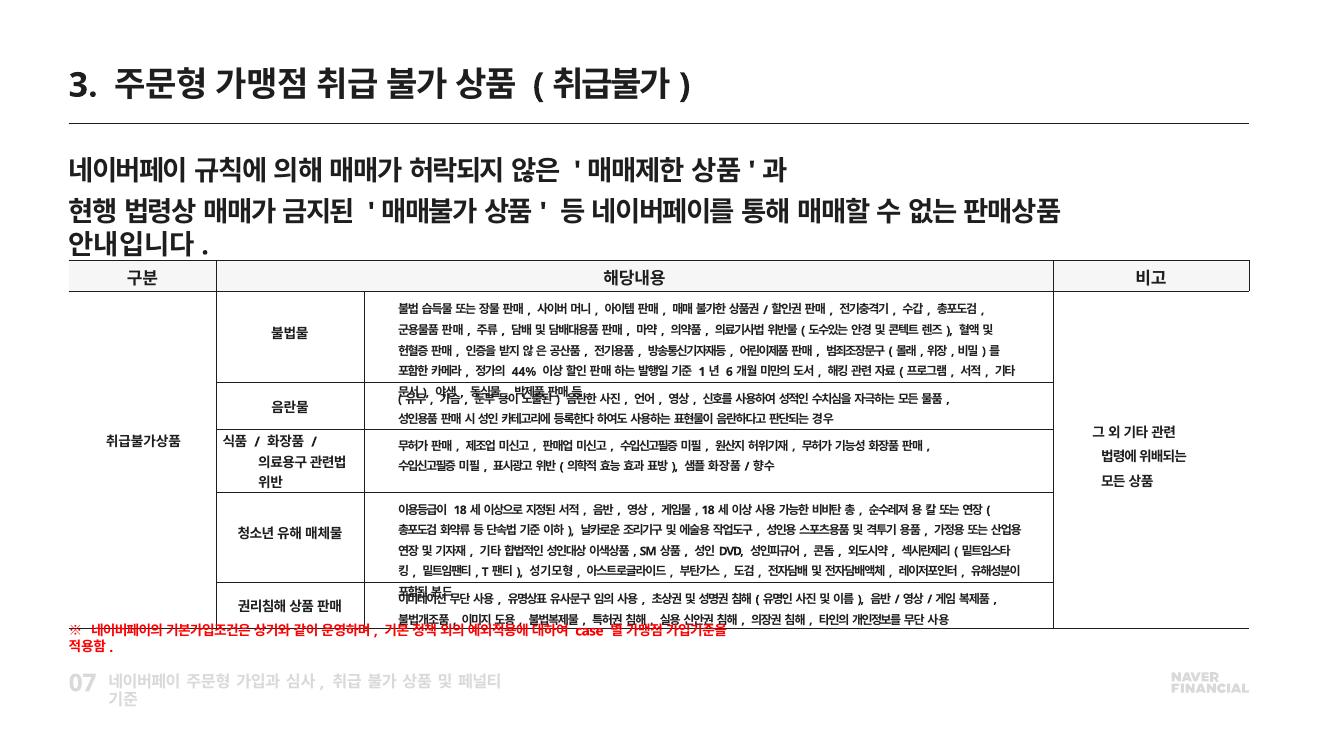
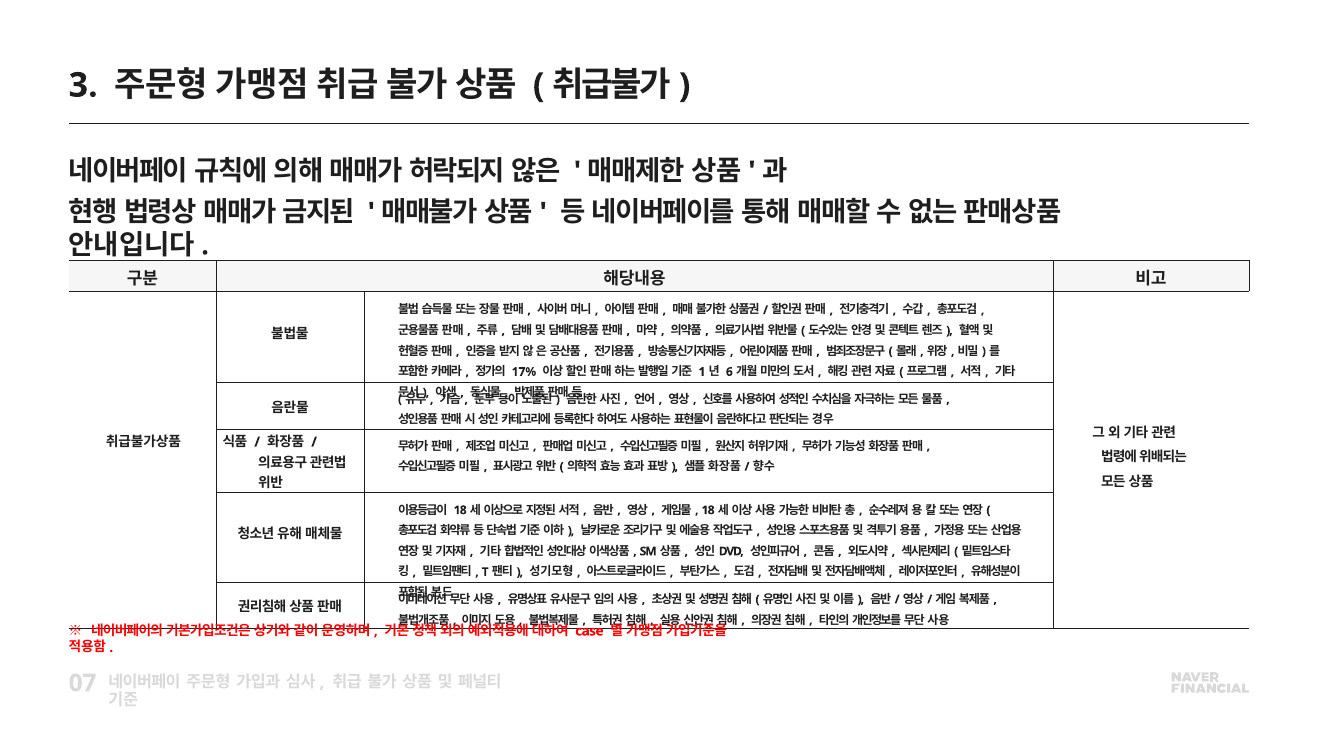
44%: 44% -> 17% (524, 372)
